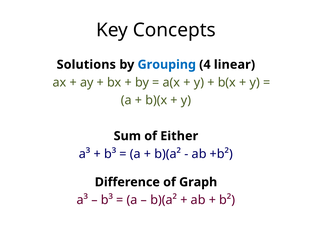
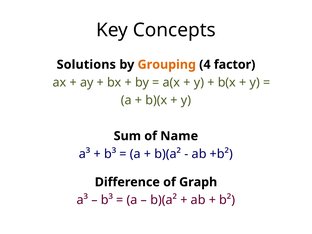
Grouping colour: blue -> orange (167, 65)
linear: linear -> factor (235, 65)
Either: Either -> Name (179, 136)
